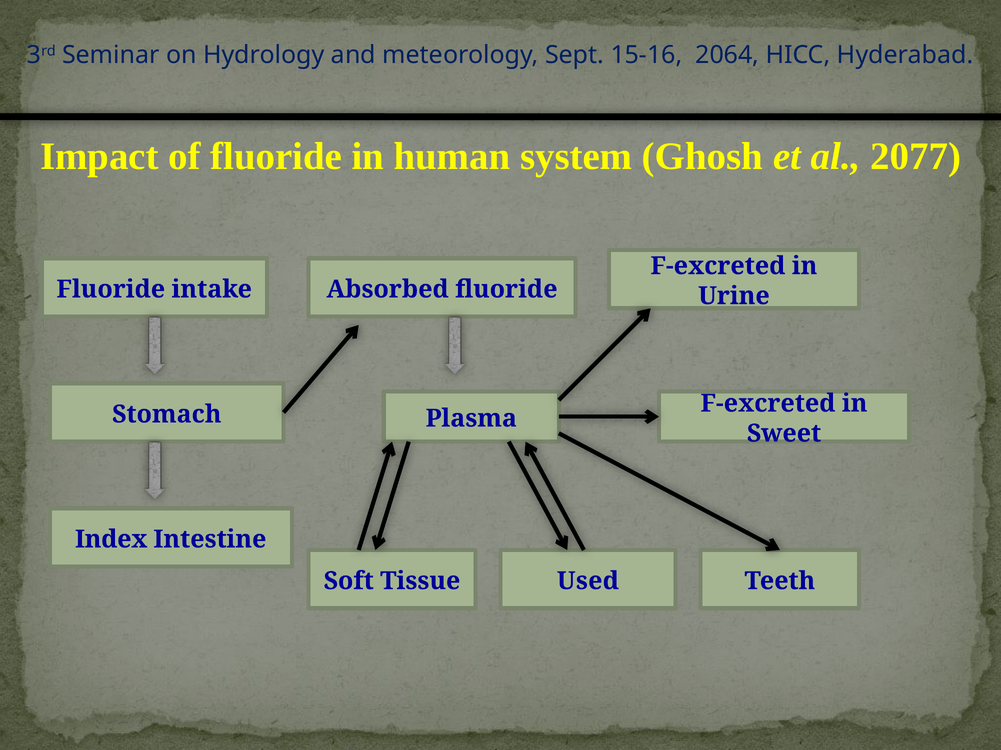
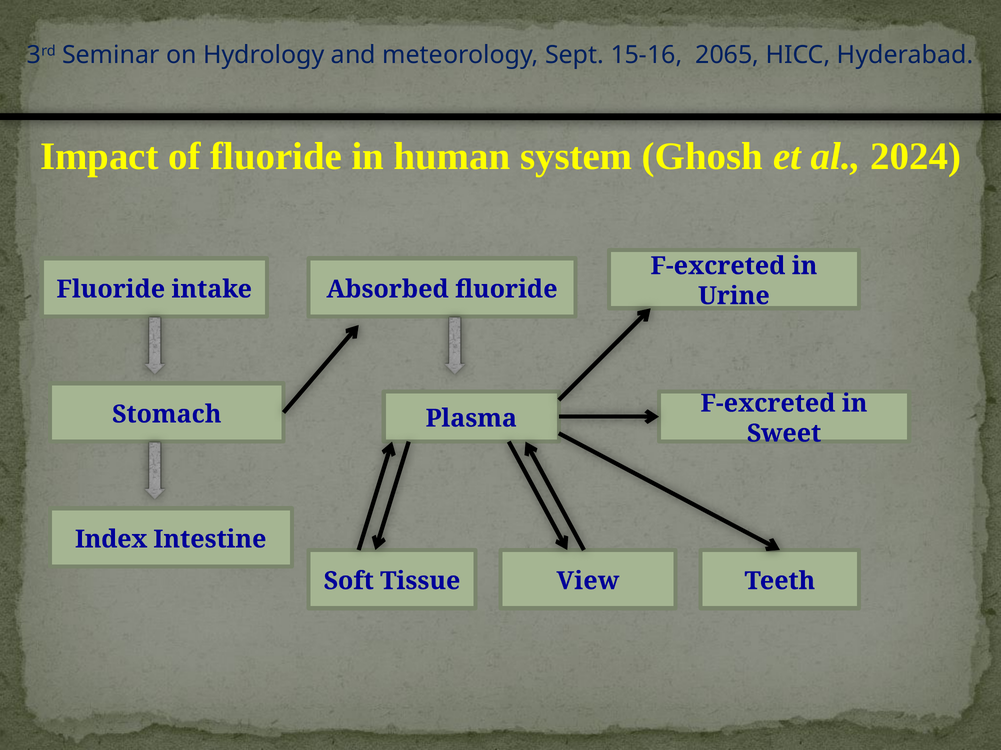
2064: 2064 -> 2065 (727, 55)
2077: 2077 -> 2024 (916, 156)
Used: Used -> View (588, 581)
